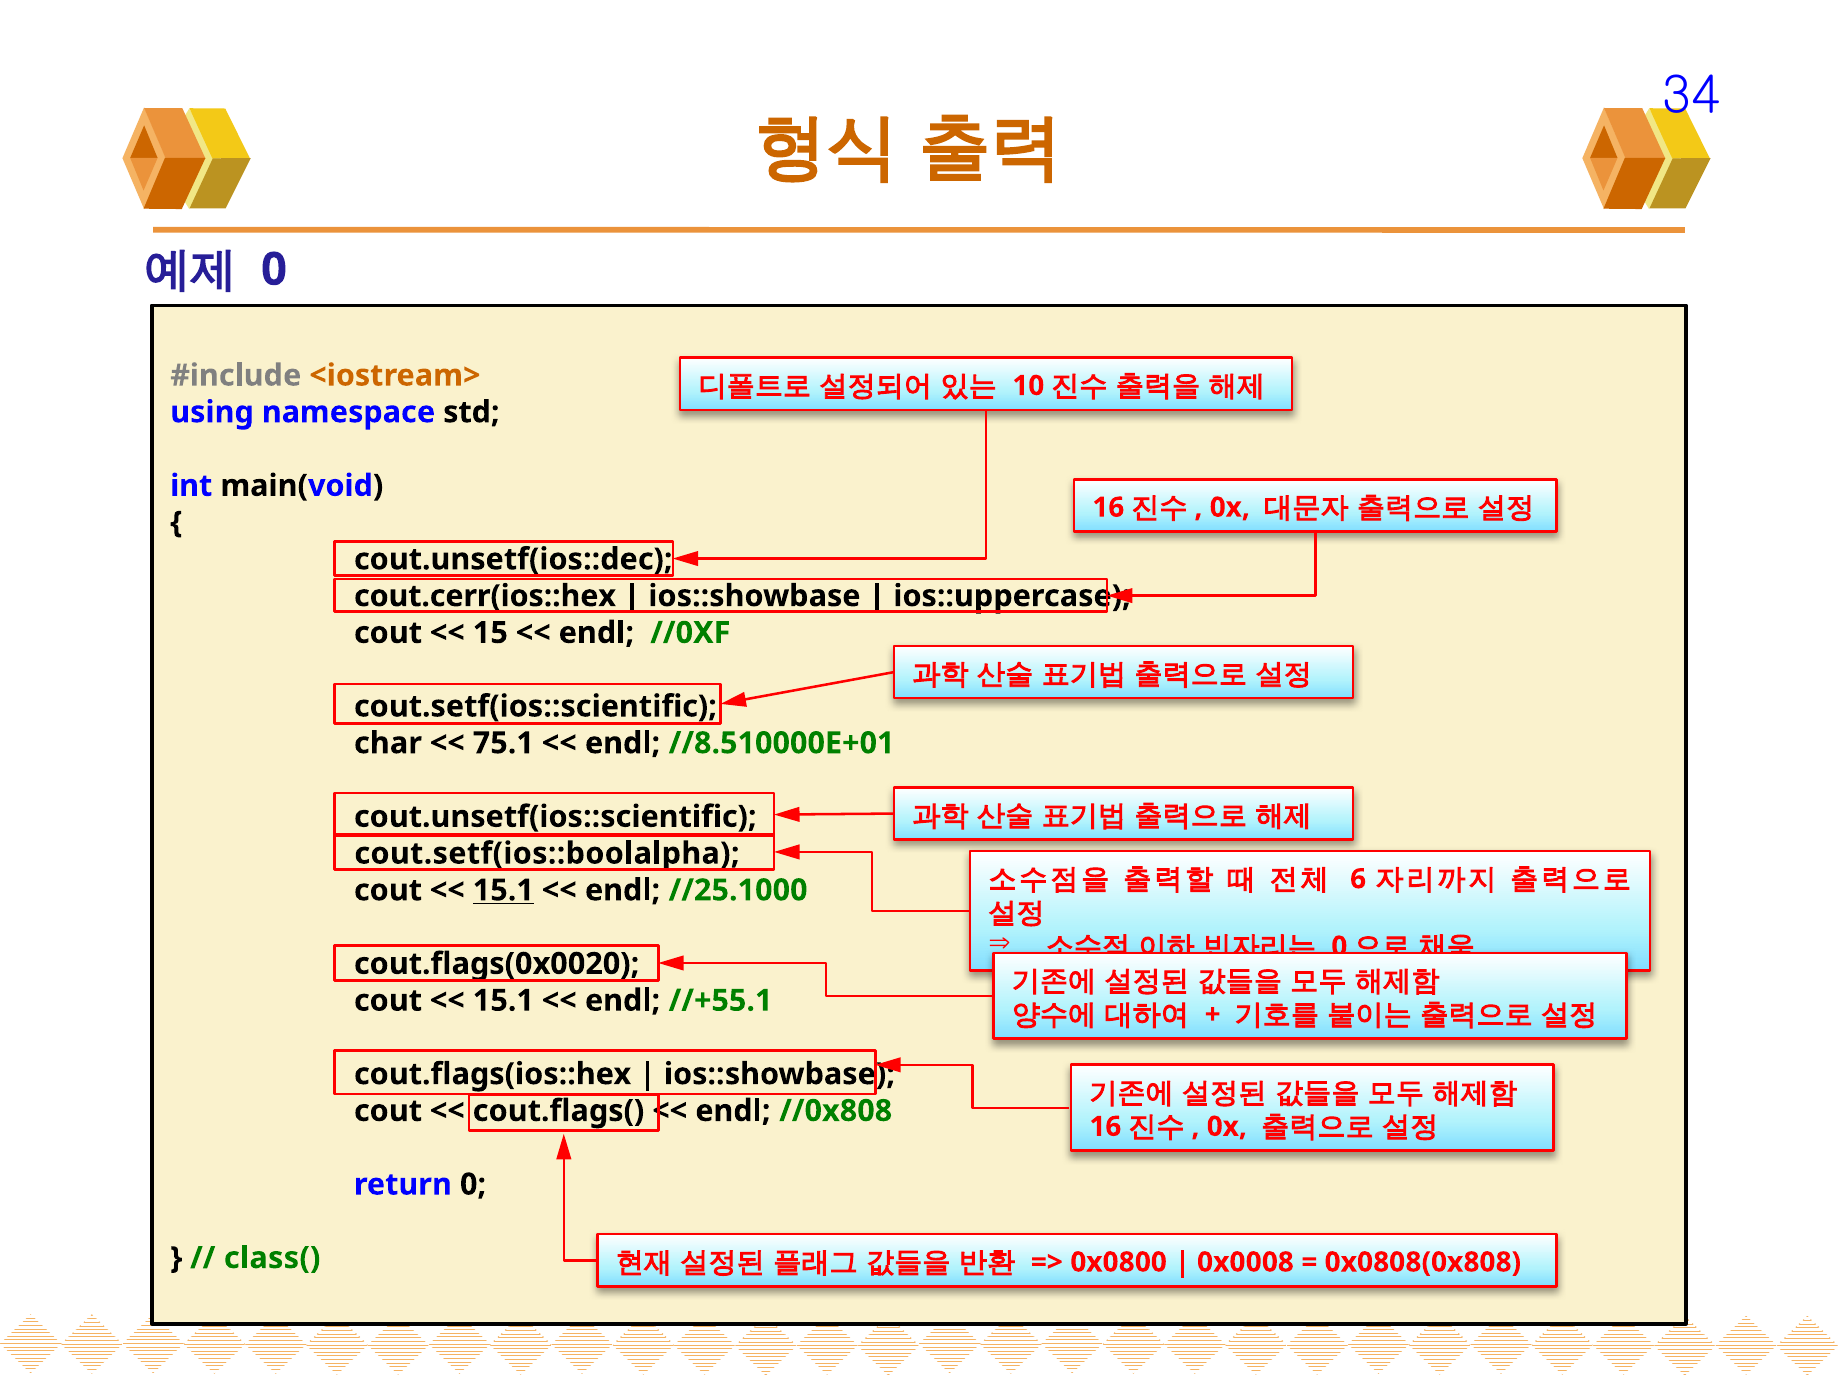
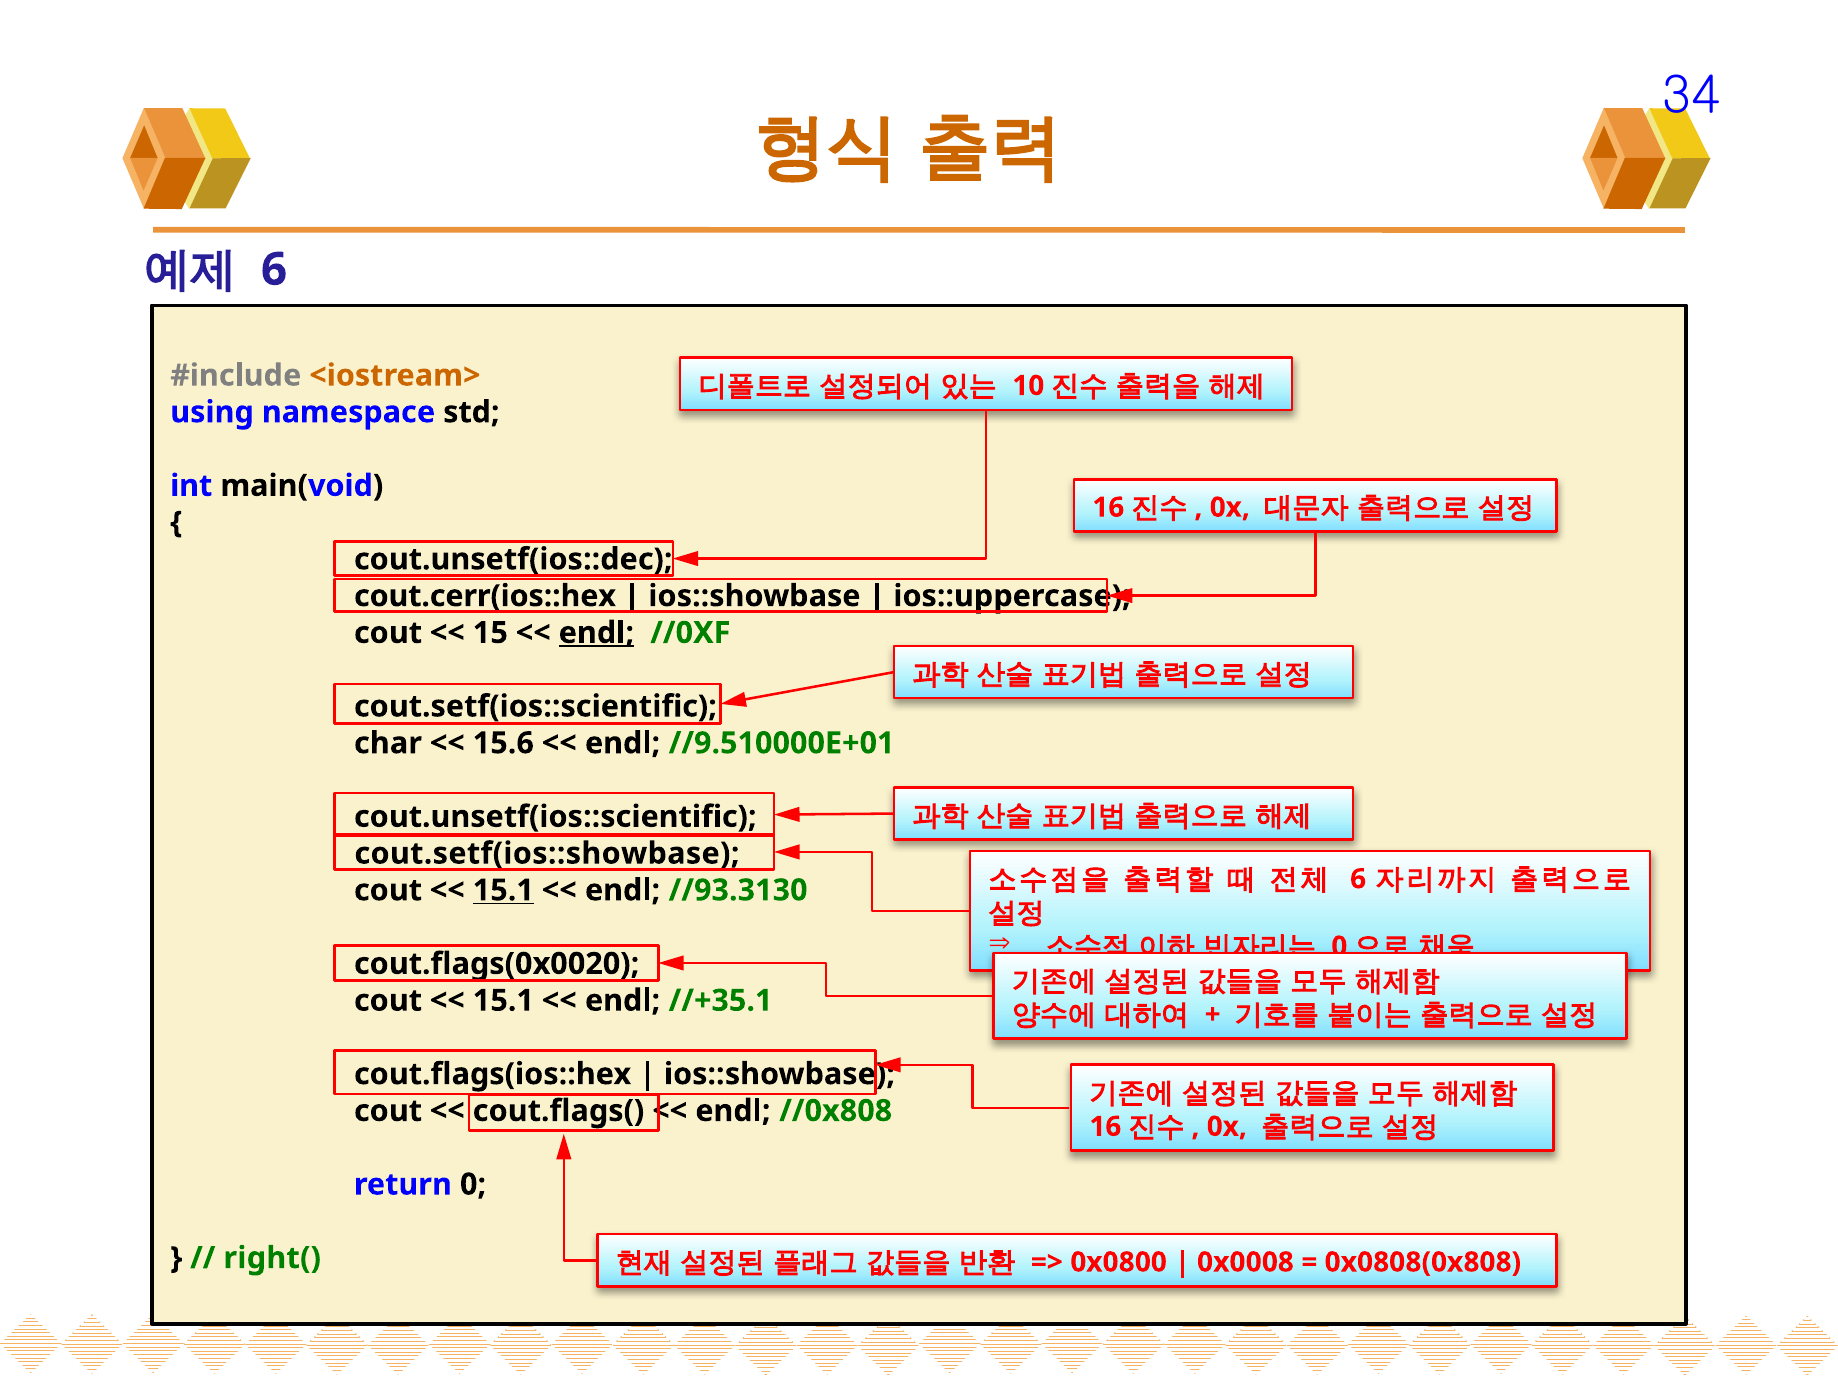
0: 0 -> 6 (274, 270)
endl underline: none -> present (596, 633)
75.1: 75.1 -> 15.6 (503, 743)
//8.510000E+01: //8.510000E+01 -> //9.510000E+01 (782, 743)
cout.setf(ios::boolalpha: cout.setf(ios::boolalpha -> cout.setf(ios::showbase (547, 853)
//25.1000: //25.1000 -> //93.3130 (738, 890)
//+55.1: //+55.1 -> //+35.1 (721, 1000)
class(: class( -> right( (272, 1258)
